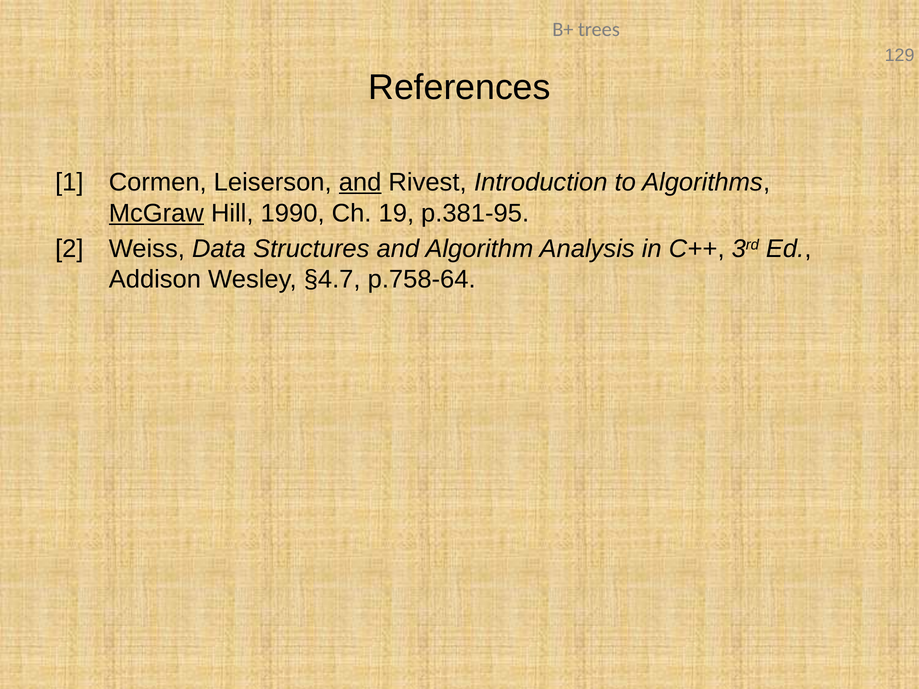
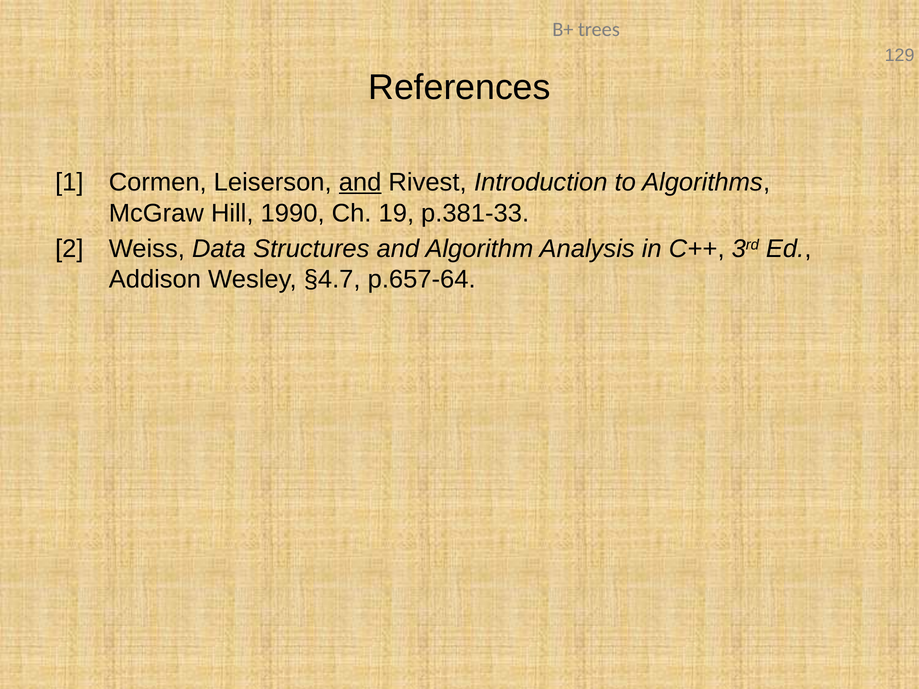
McGraw underline: present -> none (156, 213)
p.381-95: p.381-95 -> p.381-33 (475, 213)
p.758-64: p.758-64 -> p.657-64 (422, 280)
